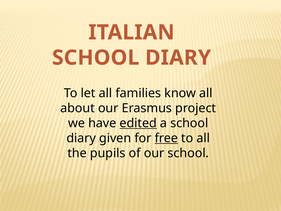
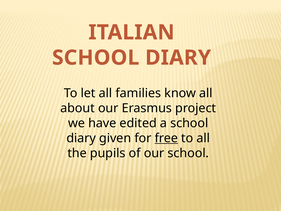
edited underline: present -> none (138, 123)
